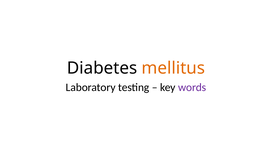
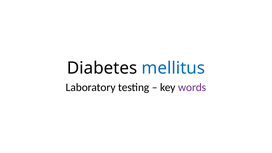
mellitus colour: orange -> blue (173, 68)
